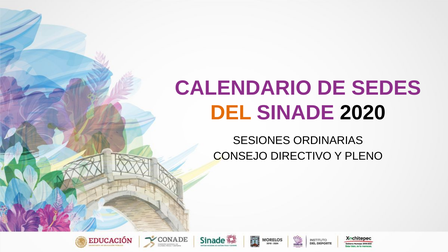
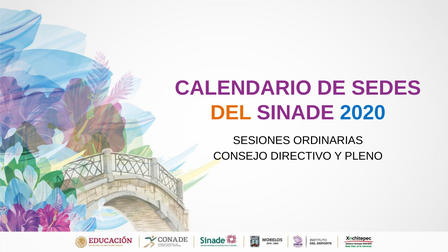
2020 colour: black -> blue (363, 113)
